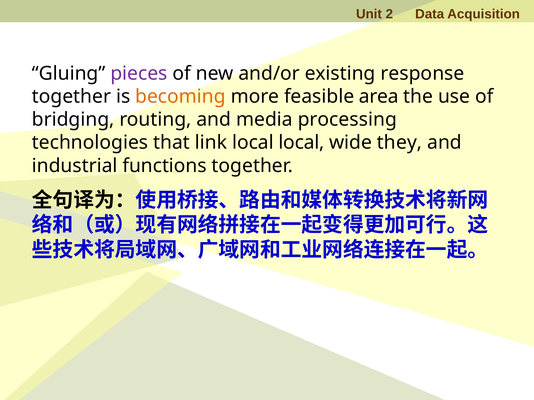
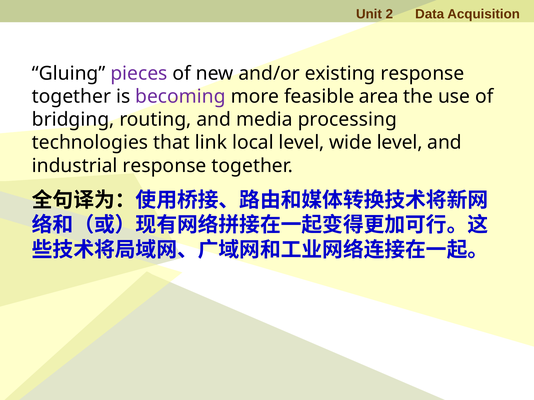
becoming colour: orange -> purple (180, 97)
local local: local -> level (301, 143)
wide they: they -> level (400, 143)
industrial functions: functions -> response (165, 166)
